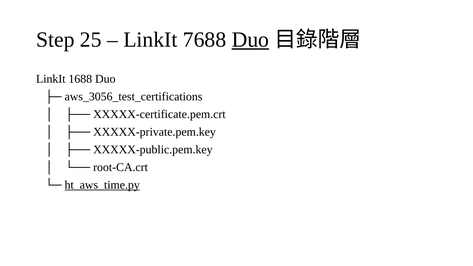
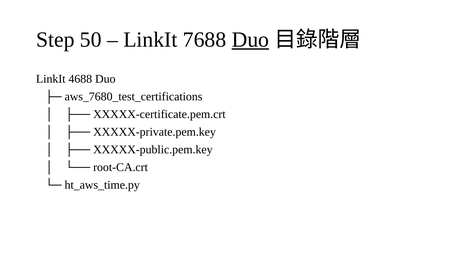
25: 25 -> 50 (91, 40)
1688: 1688 -> 4688 (80, 79)
aws_3056_test_certifications: aws_3056_test_certifications -> aws_7680_test_certifications (134, 97)
ht_aws_time.py underline: present -> none (102, 185)
